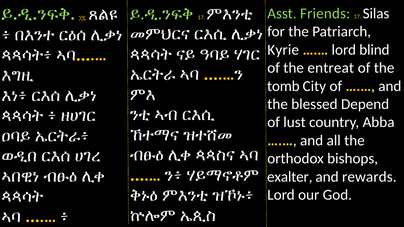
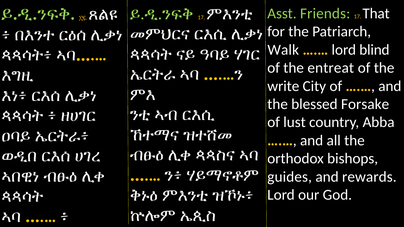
Silas: Silas -> That (376, 13)
Kyrie: Kyrie -> Walk (283, 50)
tomb: tomb -> write (283, 86)
Depend: Depend -> Forsake (365, 104)
exalter: exalter -> guides (290, 177)
